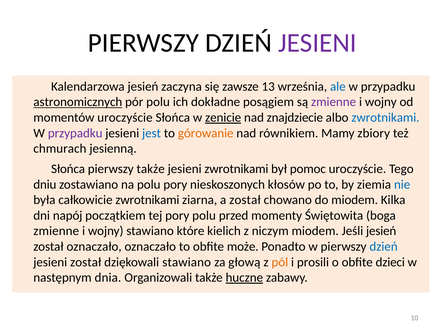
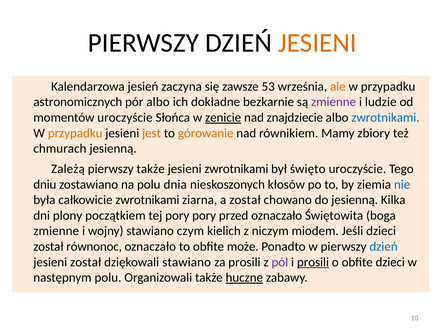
JESIENI colour: purple -> orange (317, 43)
13: 13 -> 53 (268, 87)
ale colour: blue -> orange (338, 87)
astronomicznych underline: present -> none (78, 102)
pór polu: polu -> albo (158, 102)
posągiem: posągiem -> bezkarnie (269, 102)
wojny: wojny -> ludzie (381, 102)
przypadku colour: purple -> orange (75, 133)
jest colour: blue -> orange (152, 133)
Słońca: Słońca -> Zależą (68, 169)
pomoc: pomoc -> święto (308, 169)
polu pory: pory -> dnia (175, 185)
do miodem: miodem -> jesienną (355, 200)
napój: napój -> plony (68, 216)
pory polu: polu -> pory (204, 216)
przed momenty: momenty -> oznaczało (277, 216)
które: które -> czym (190, 232)
Jeśli jesień: jesień -> dzieci (381, 232)
został oznaczało: oznaczało -> równonoc (94, 247)
za głową: głową -> prosili (244, 263)
pól colour: orange -> purple (280, 263)
prosili underline: none -> present (313, 263)
następnym dnia: dnia -> polu (108, 278)
